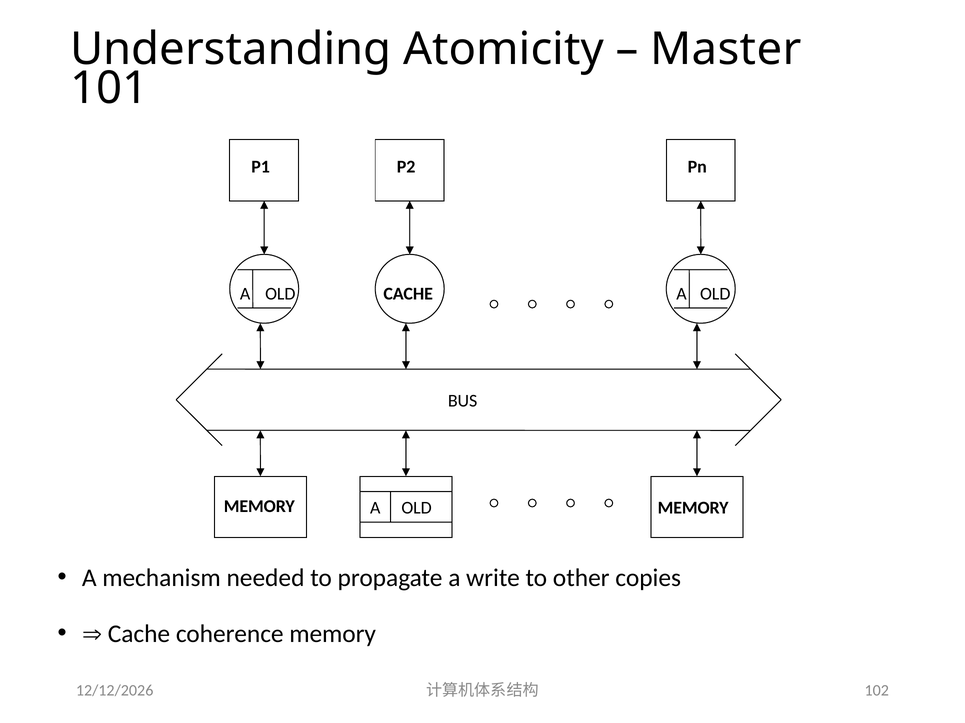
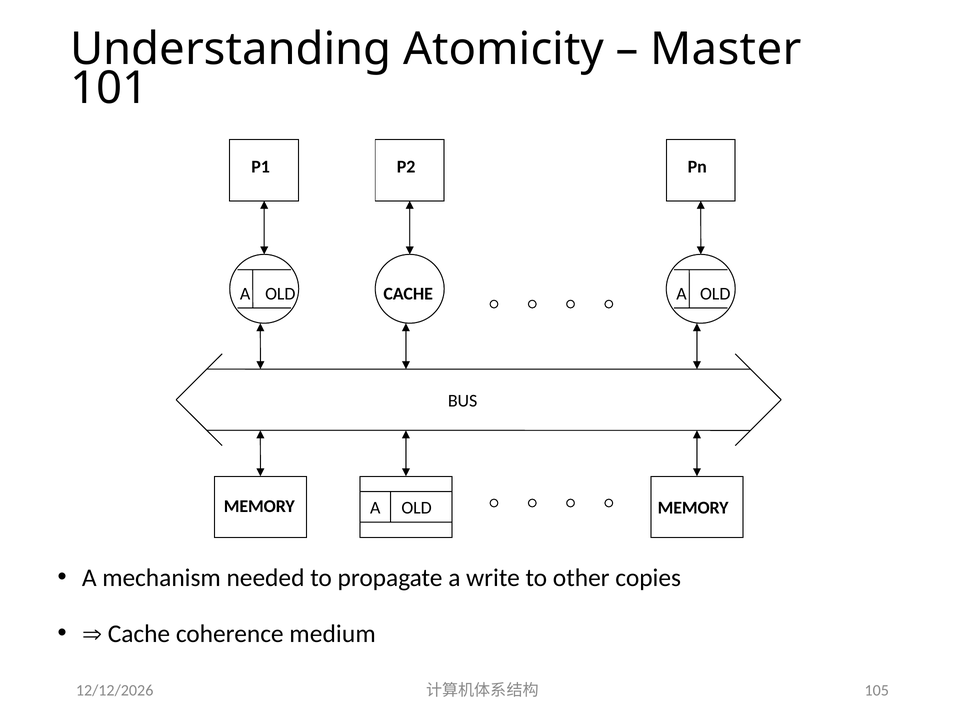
coherence memory: memory -> medium (333, 634)
102: 102 -> 105 (877, 691)
